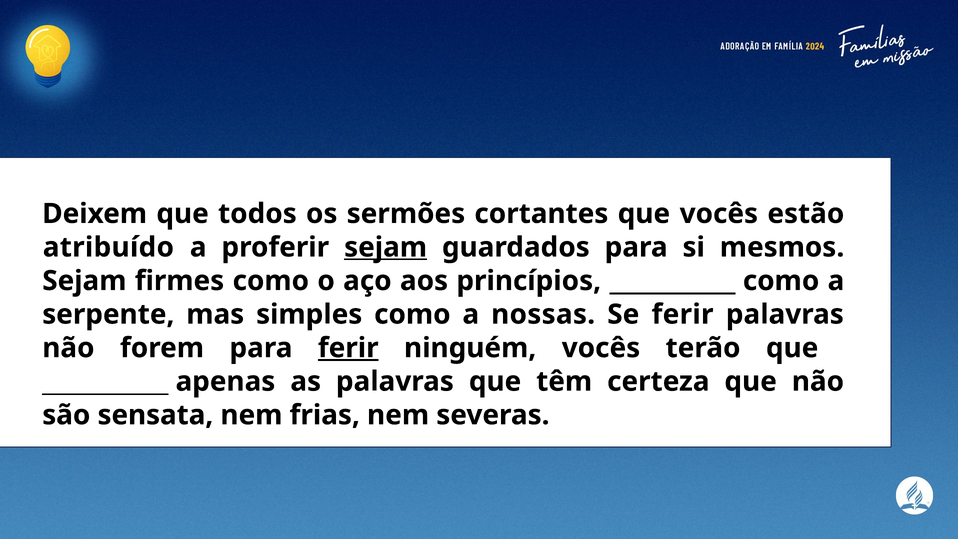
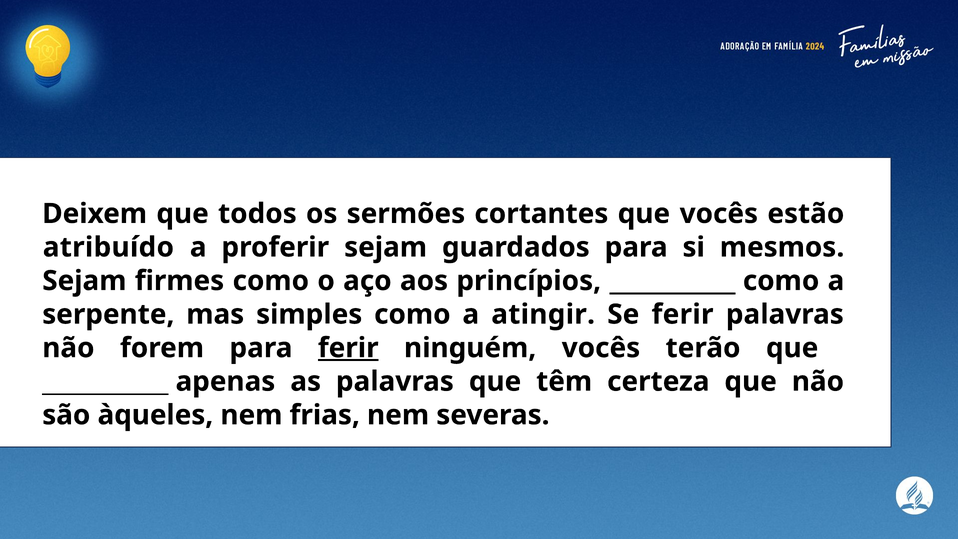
sejam underline: present -> none (386, 247)
nossas: nossas -> atingir (543, 314)
sensata: sensata -> àqueles (155, 415)
